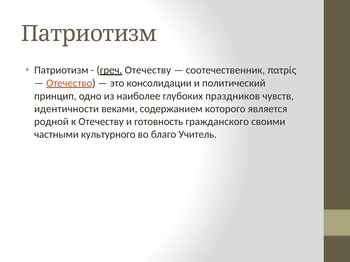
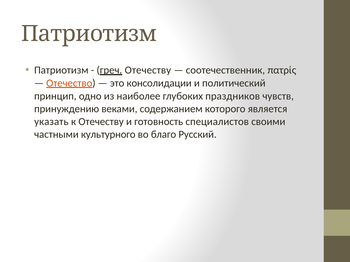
идентичности: идентичности -> принуждению (67, 109)
родной: родной -> указать (51, 122)
гражданского: гражданского -> специалистов (217, 122)
Учитель: Учитель -> Русский (198, 135)
